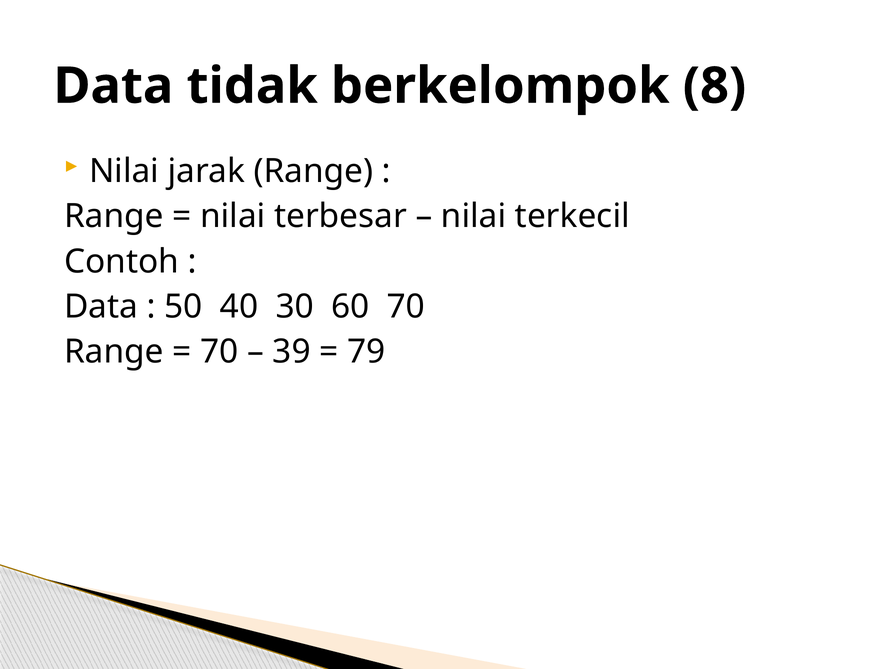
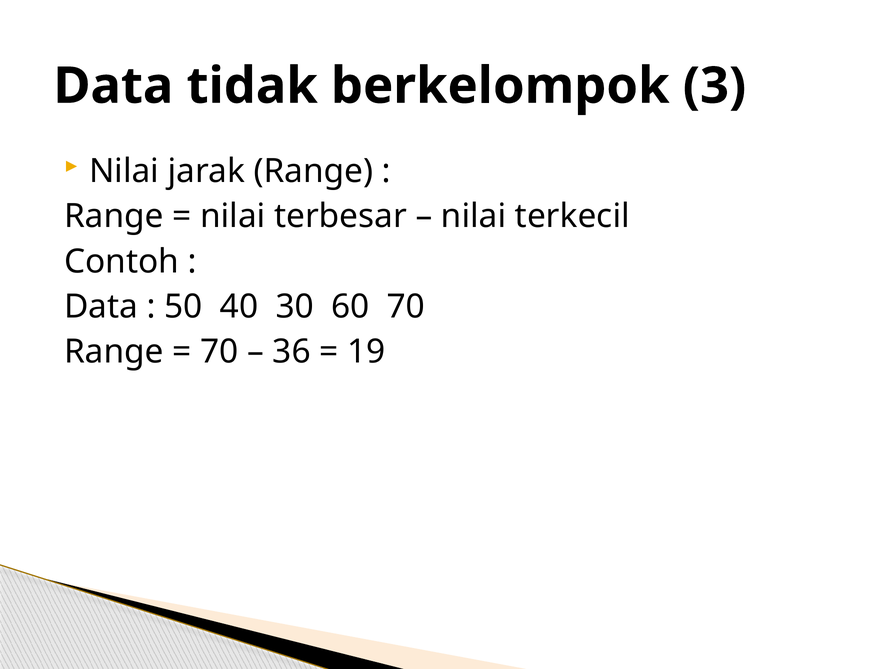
8: 8 -> 3 (714, 86)
39: 39 -> 36 (292, 352)
79: 79 -> 19 (366, 352)
